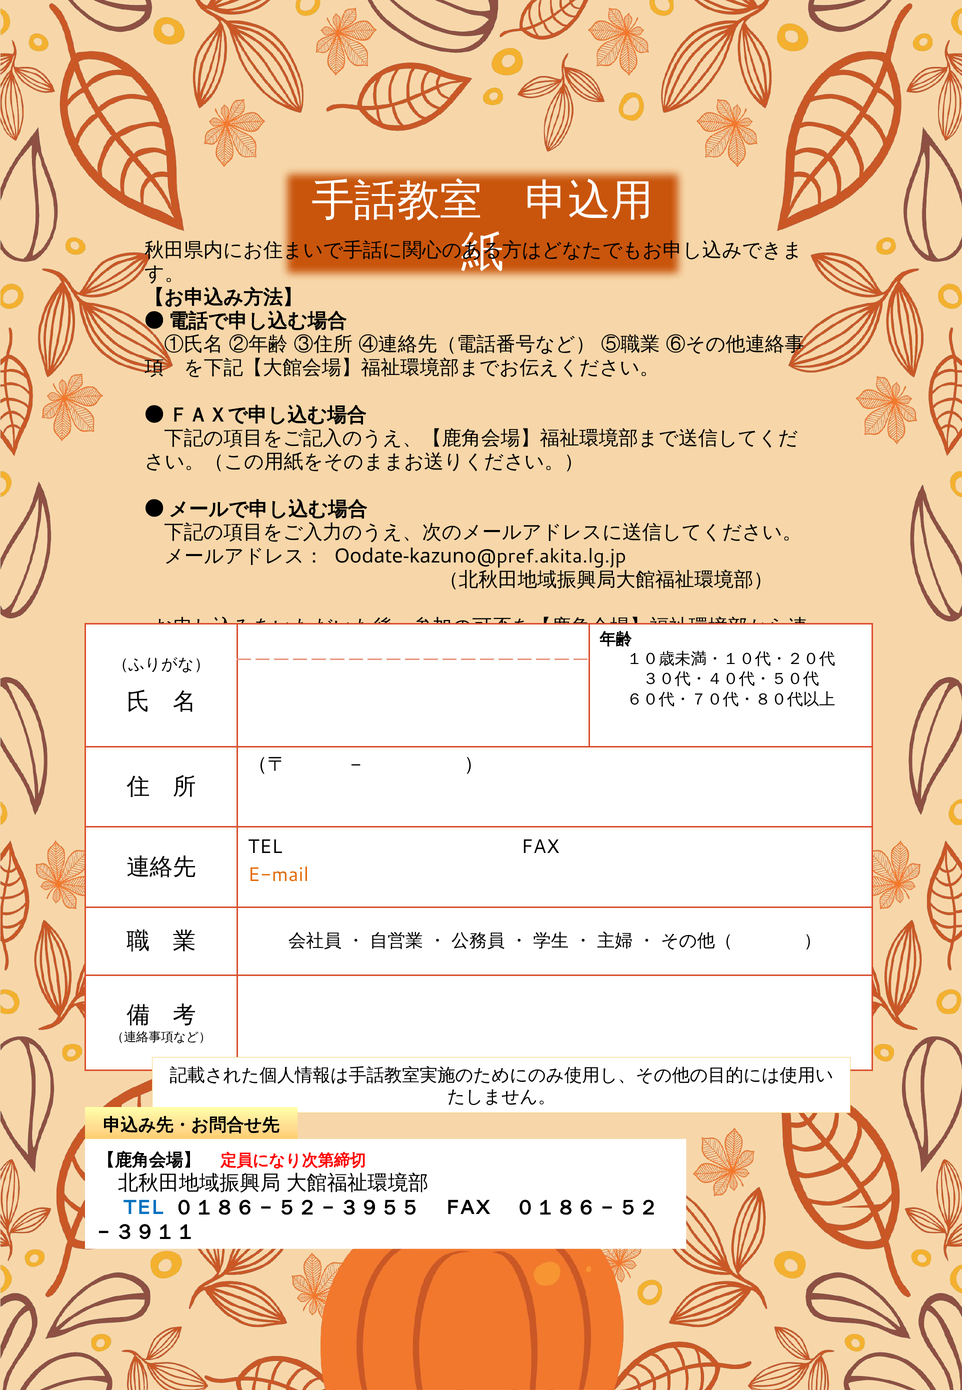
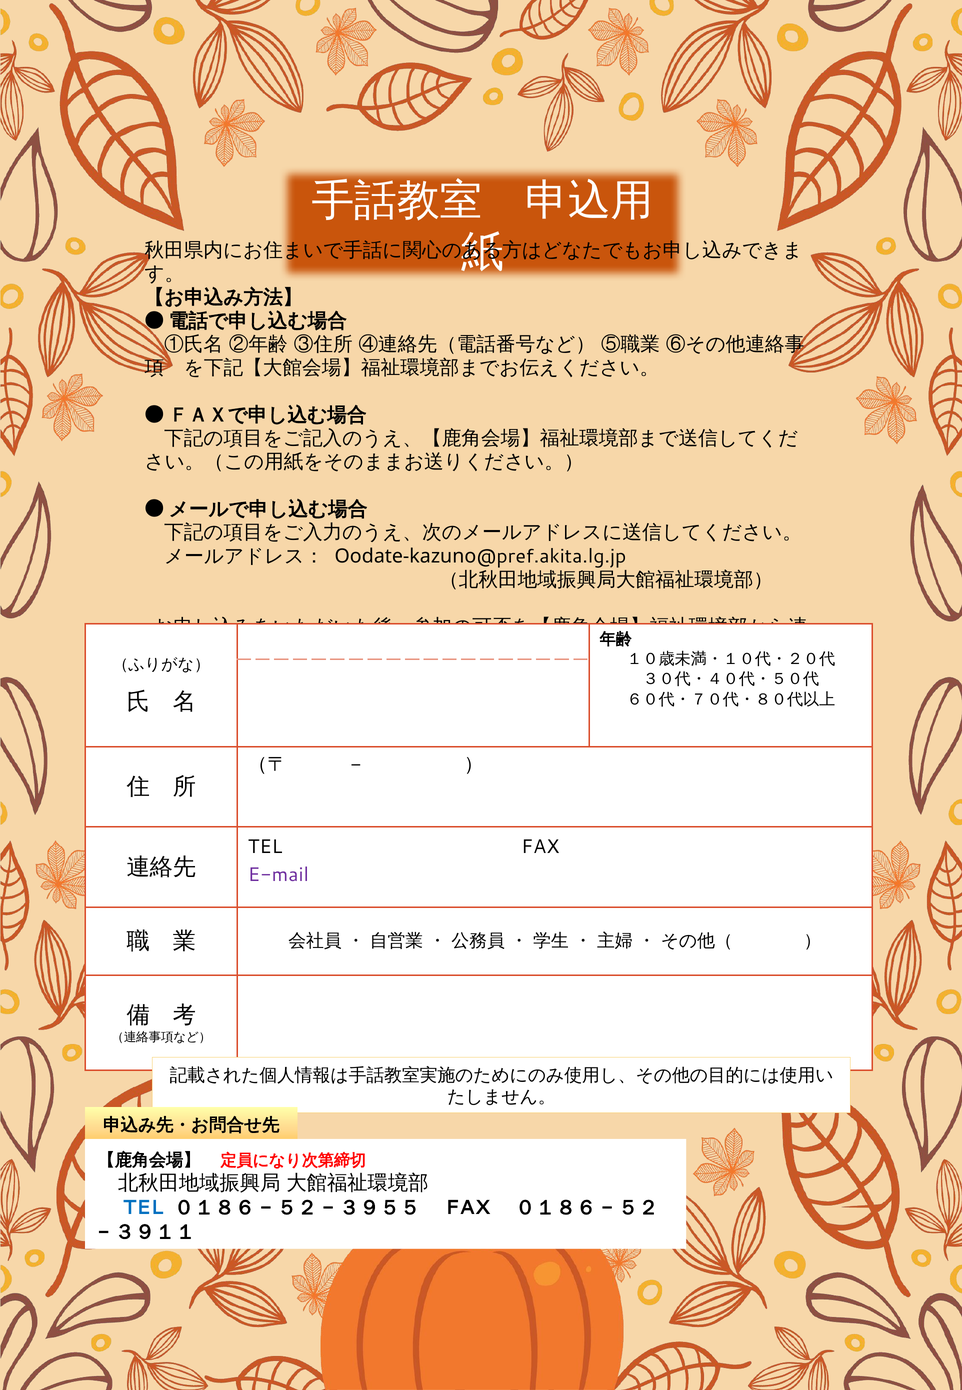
E-mail colour: orange -> purple (278, 875)
